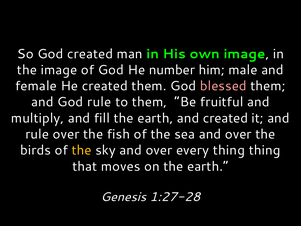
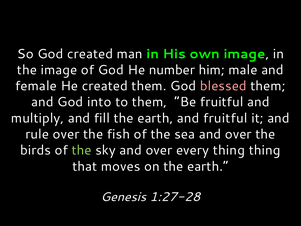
God rule: rule -> into (99, 102)
and created: created -> fruitful (225, 118)
the colour: yellow -> light green (82, 150)
